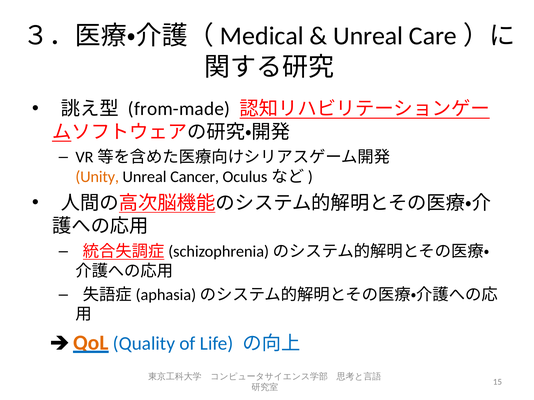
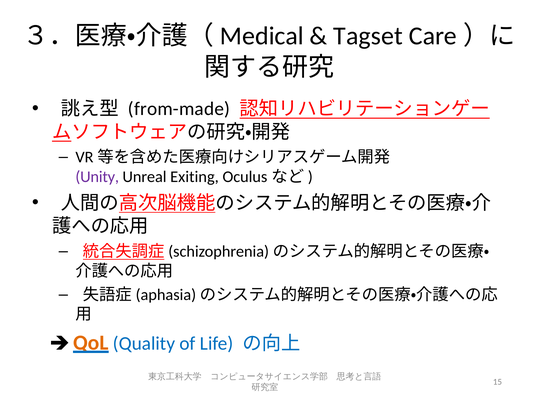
Unreal: Unreal -> Tagset (368, 36)
Unity colour: orange -> purple (97, 177)
Cancer: Cancer -> Exiting (195, 177)
